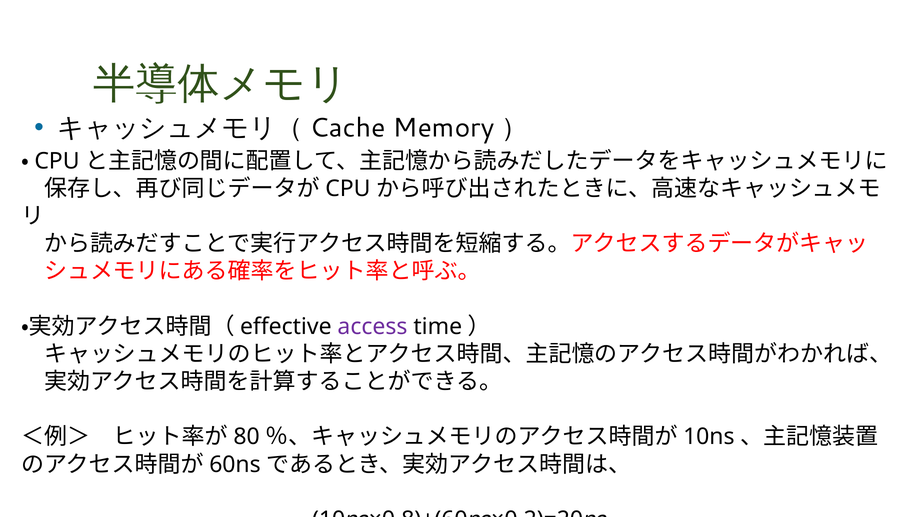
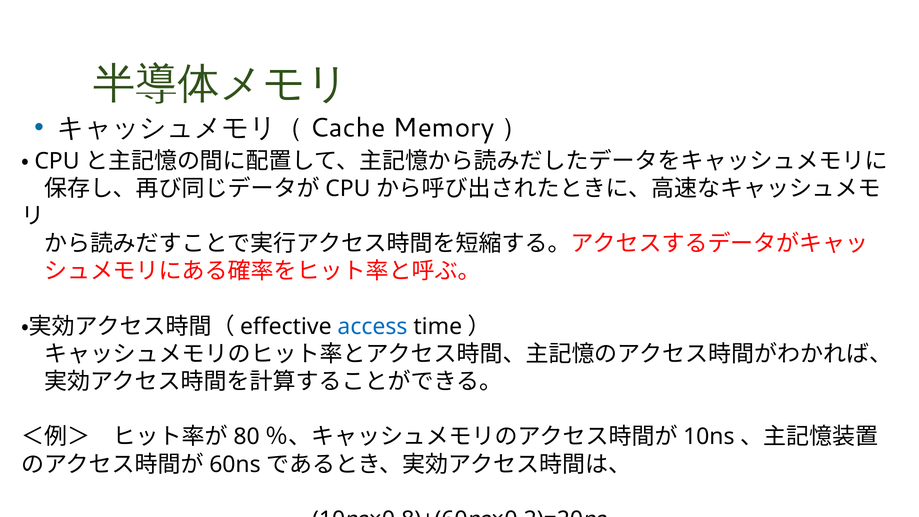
access colour: purple -> blue (372, 327)
